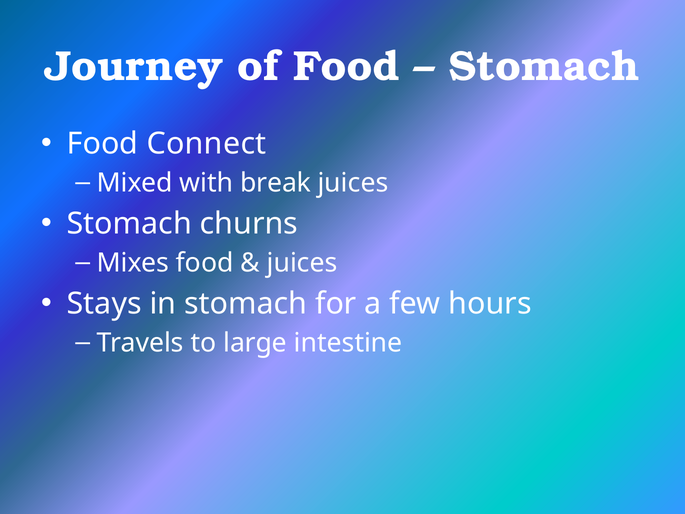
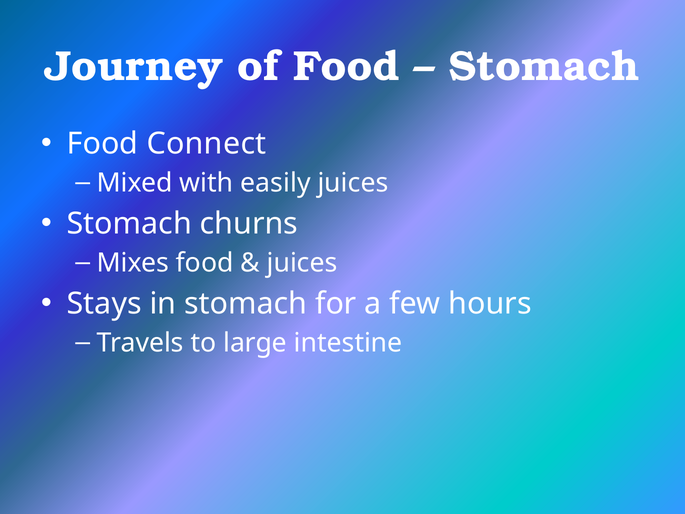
break: break -> easily (275, 183)
